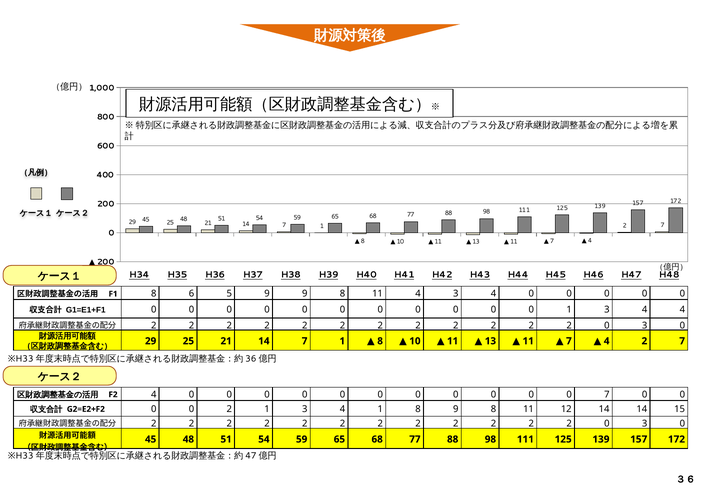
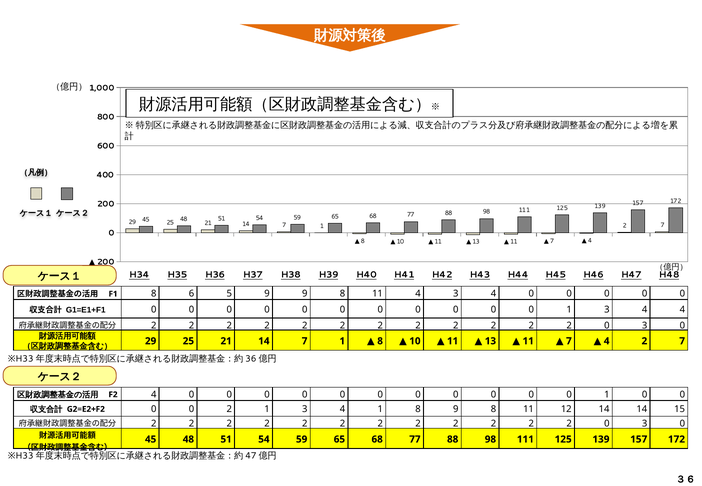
7: 7 -> 1 (607, 395)
